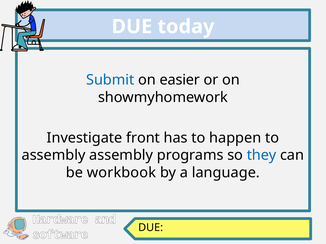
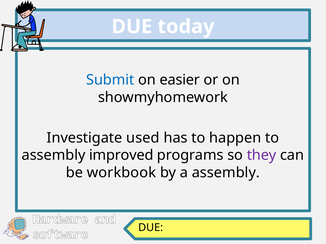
front: front -> used (143, 138)
assembly assembly: assembly -> improved (121, 155)
they colour: blue -> purple (262, 155)
a language: language -> assembly (226, 173)
